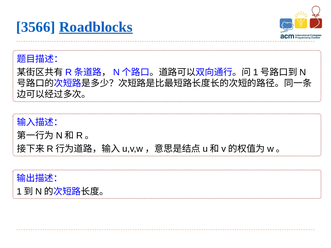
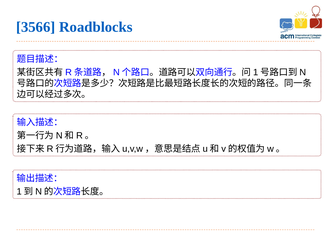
Roadblocks underline: present -> none (96, 27)
